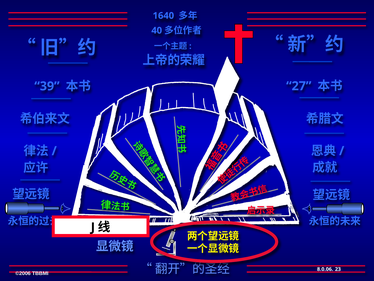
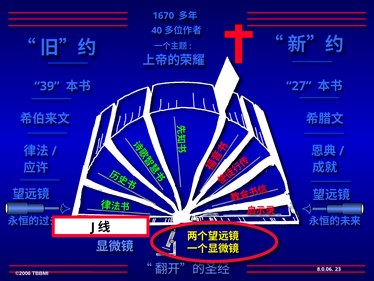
1640: 1640 -> 1670 (163, 16)
